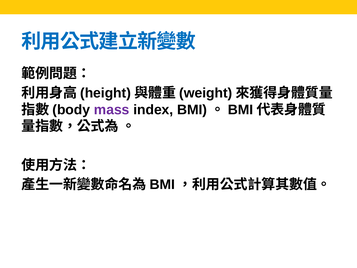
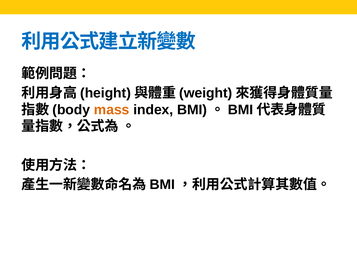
mass colour: purple -> orange (112, 110)
